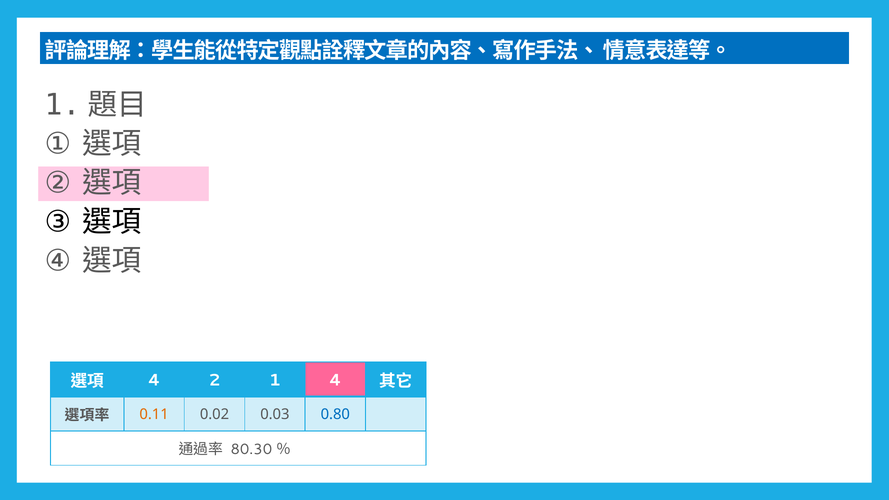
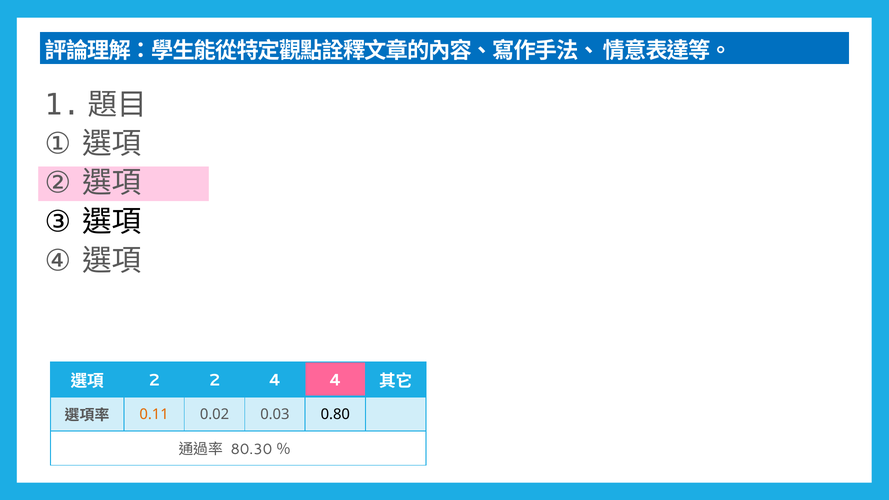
4: 4 -> 2 (154, 380)
2 1: 1 -> 4 (275, 380)
0.80 colour: blue -> black (335, 415)
